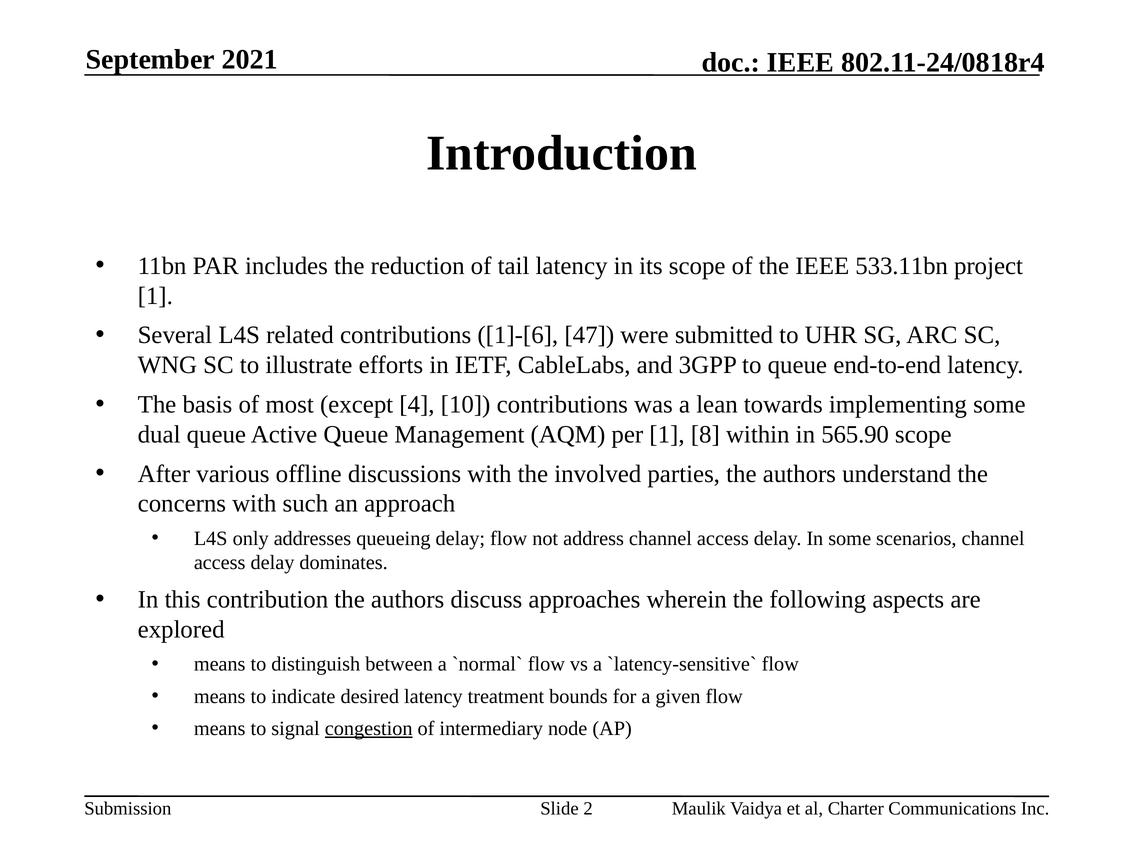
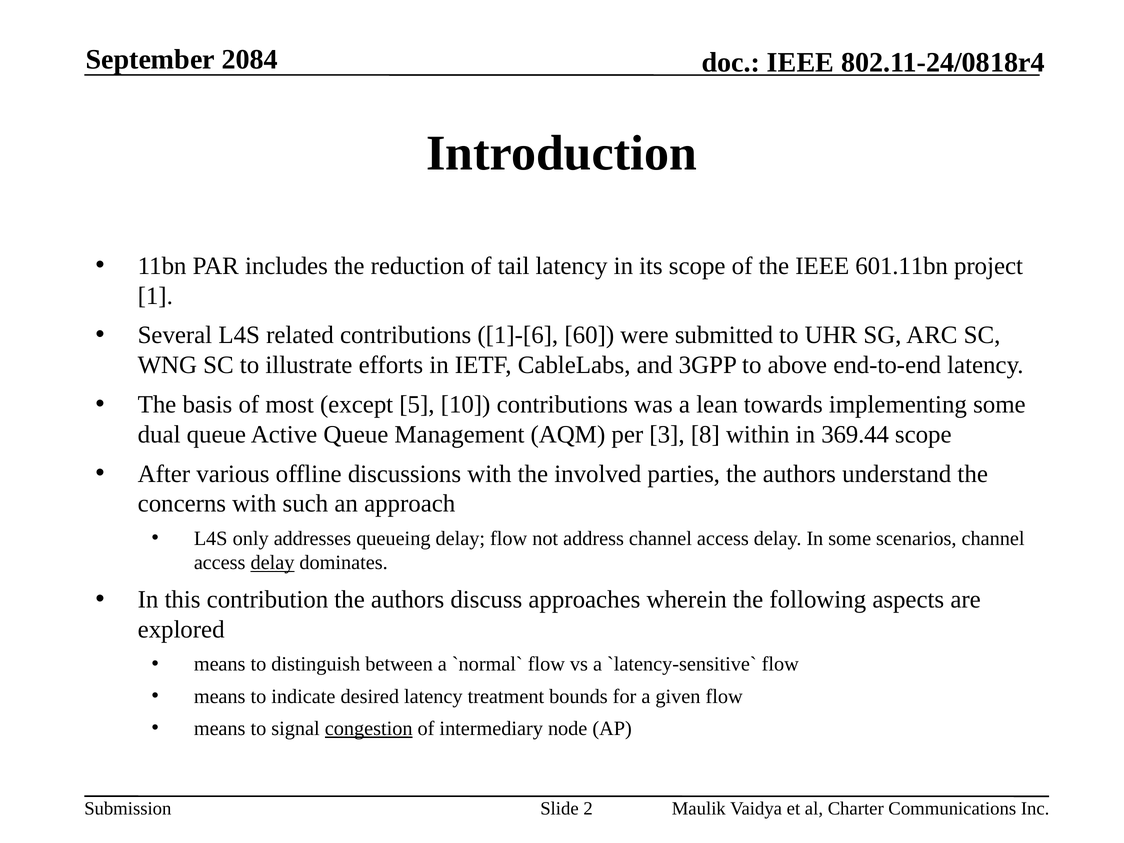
2021: 2021 -> 2084 (250, 60)
533.11bn: 533.11bn -> 601.11bn (902, 266)
47: 47 -> 60 (589, 335)
to queue: queue -> above (797, 365)
4: 4 -> 5 (417, 405)
per 1: 1 -> 3 (667, 434)
565.90: 565.90 -> 369.44 (855, 434)
delay underline: none -> present (272, 563)
